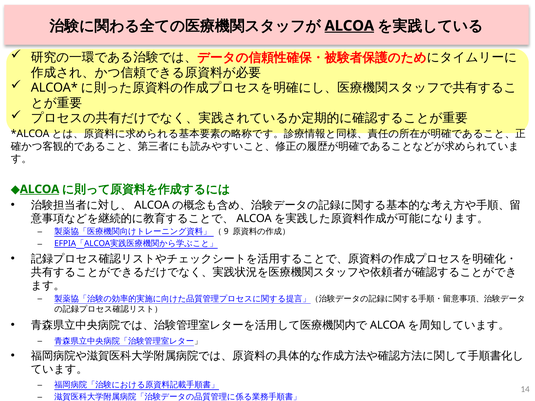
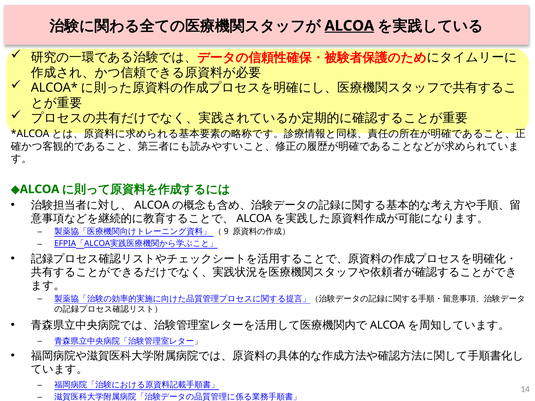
ALCOA underline: present -> none (40, 189)
